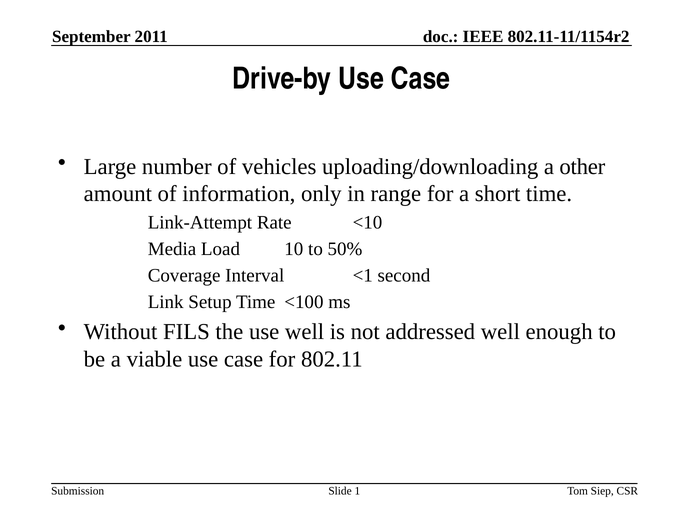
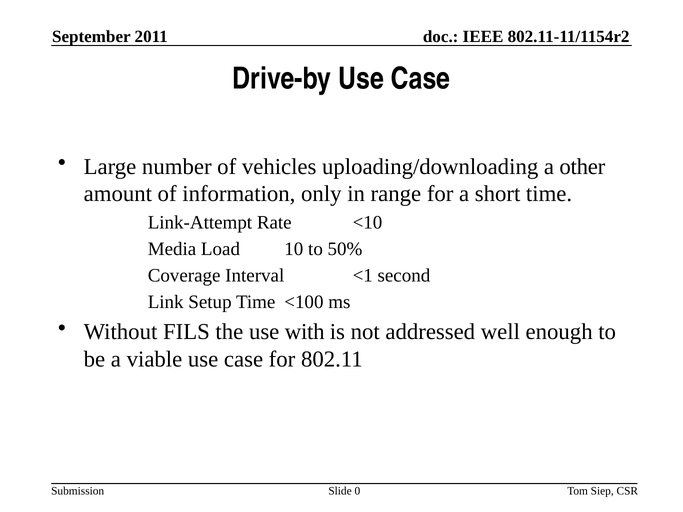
use well: well -> with (305, 332)
1: 1 -> 0 (357, 491)
